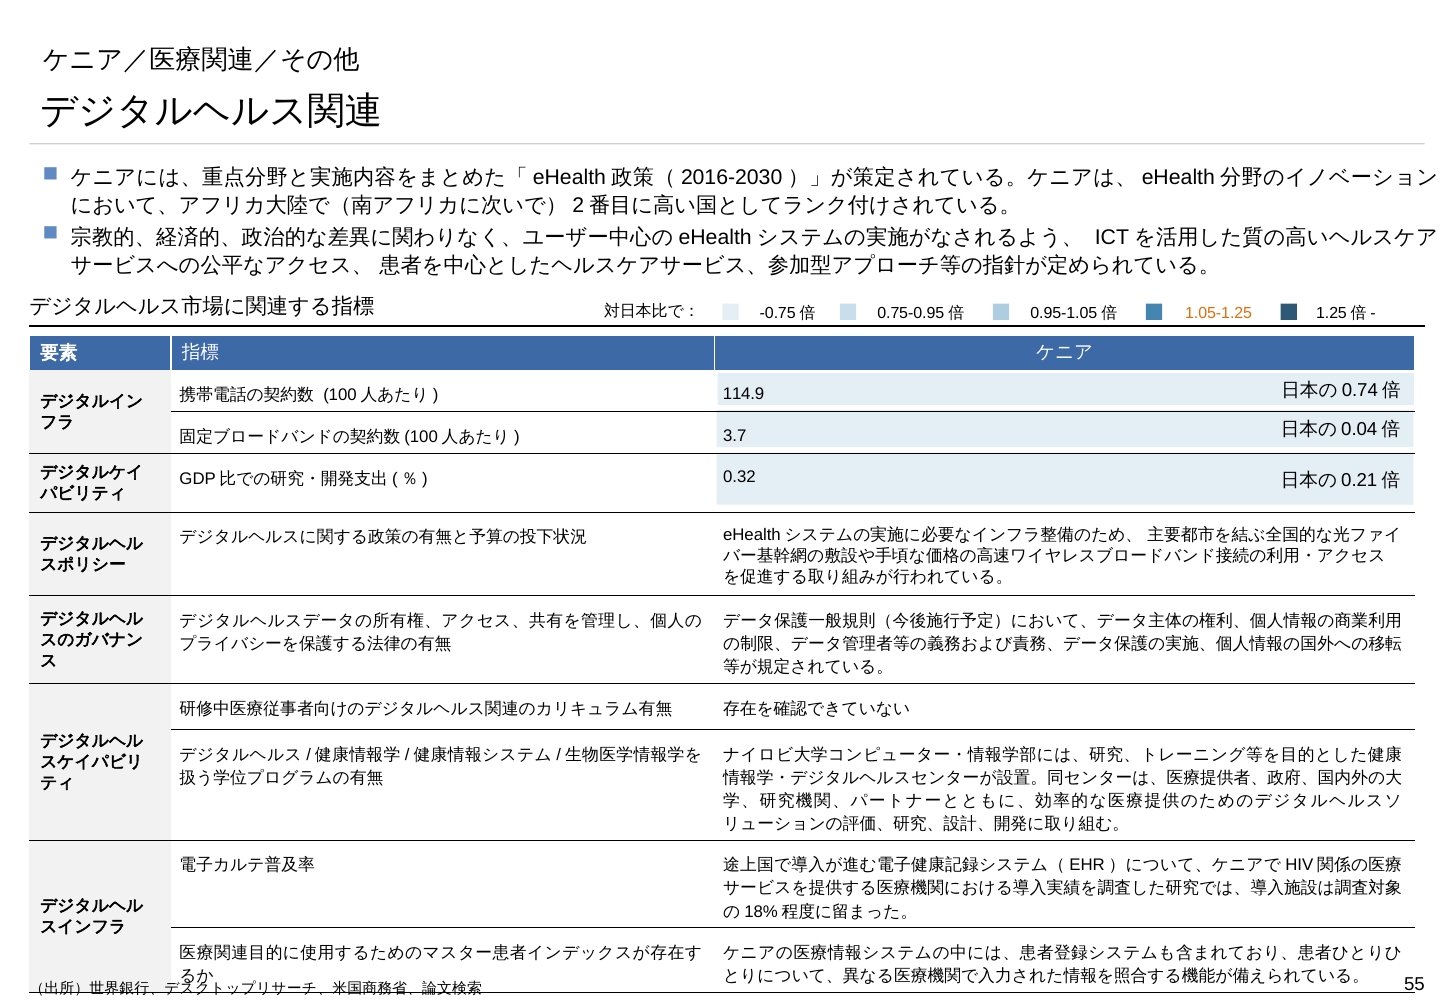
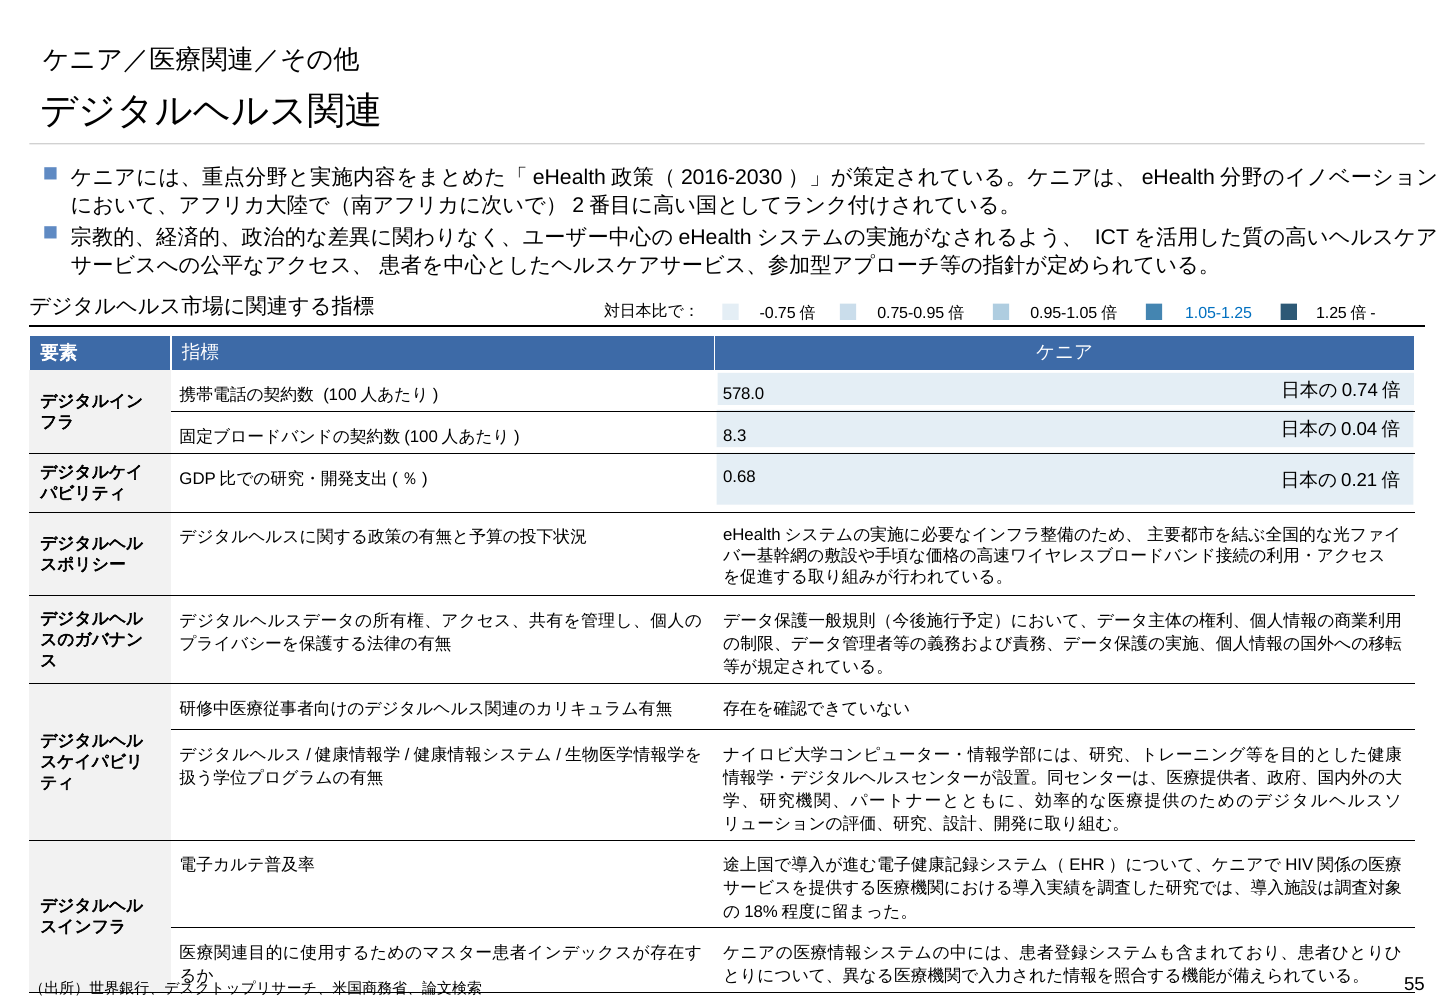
1.05-1.25 colour: orange -> blue (1219, 313)
114.9: 114.9 -> 578.0 (744, 394)
3.7: 3.7 -> 8.3 (735, 436)
0.32: 0.32 -> 0.68 (739, 478)
